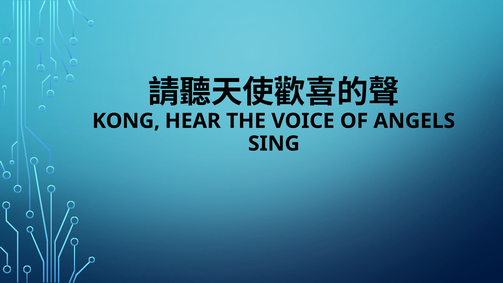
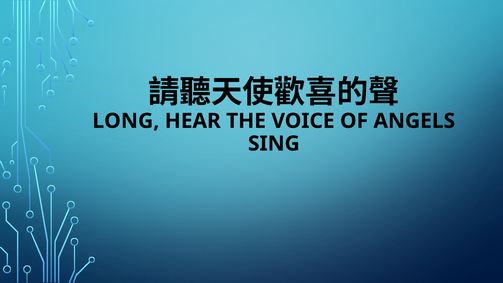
KONG: KONG -> LONG (126, 121)
